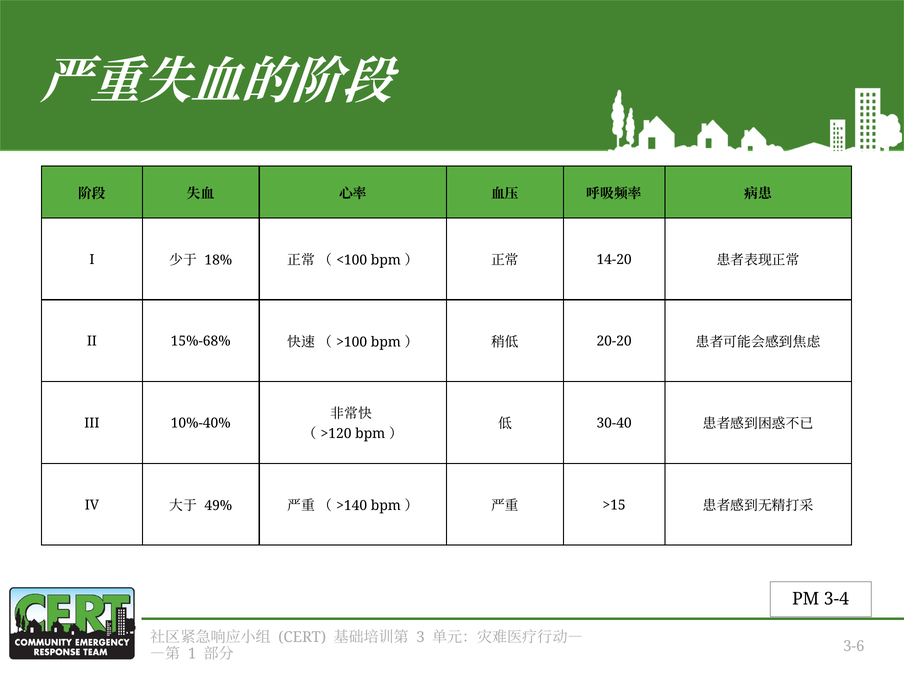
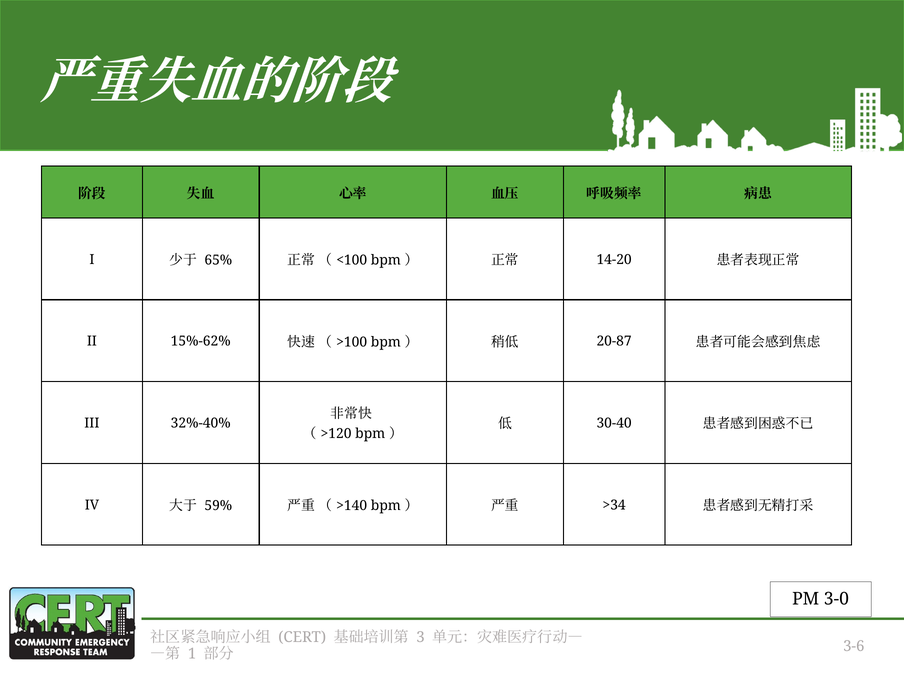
18%: 18% -> 65% (218, 260)
15%-68%: 15%-68% -> 15%-62% (201, 341)
20-20: 20-20 -> 20-87 (614, 341)
10%-40%: 10%-40% -> 32%-40% (201, 423)
49%: 49% -> 59% (218, 506)
>15: >15 -> >34 (614, 505)
3-4: 3-4 -> 3-0 (836, 599)
